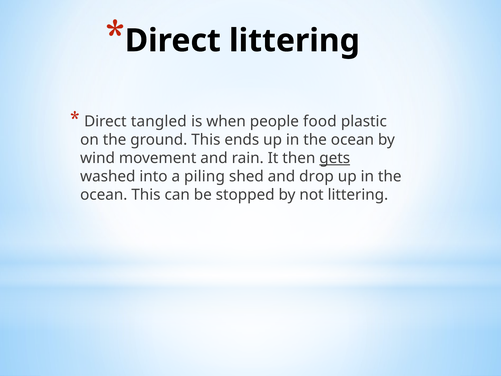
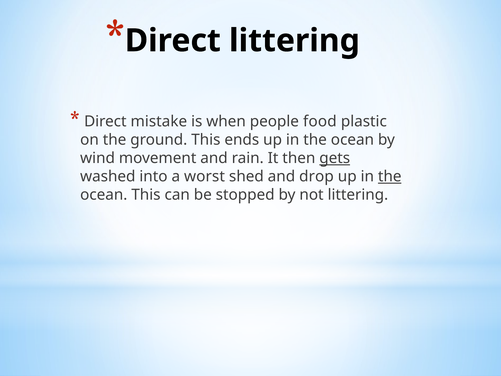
tangled: tangled -> mistake (159, 121)
piling: piling -> worst (204, 176)
the underline: none -> present (390, 176)
